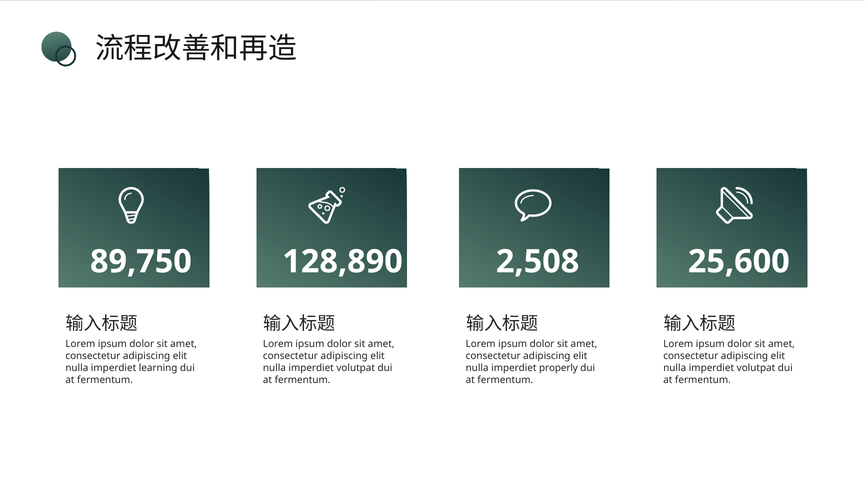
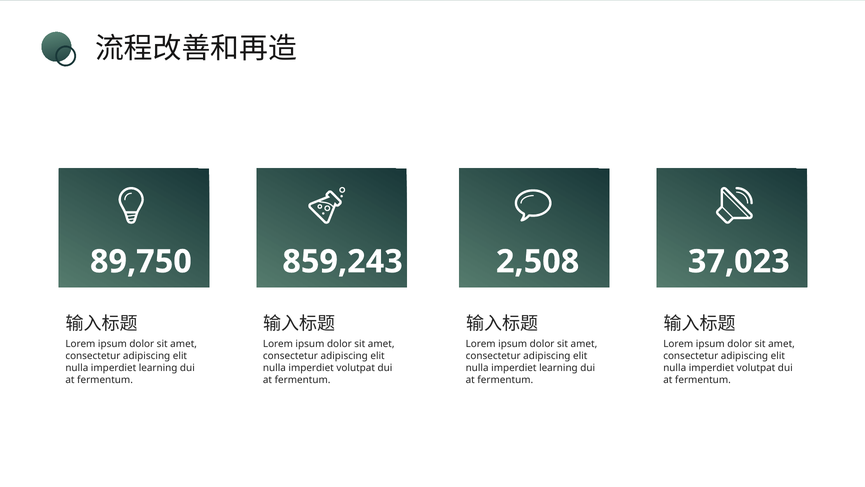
128,890: 128,890 -> 859,243 (343, 261)
25,600: 25,600 -> 37,023 (739, 261)
properly: properly -> learning (558, 368)
